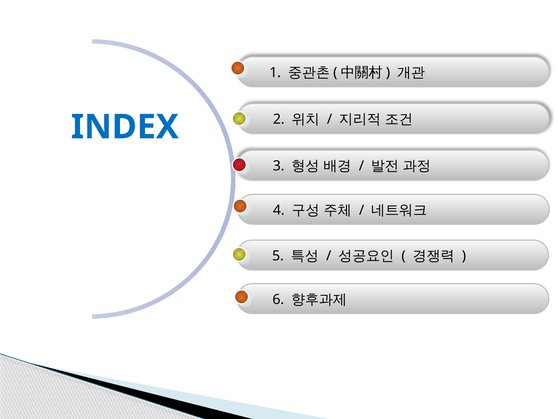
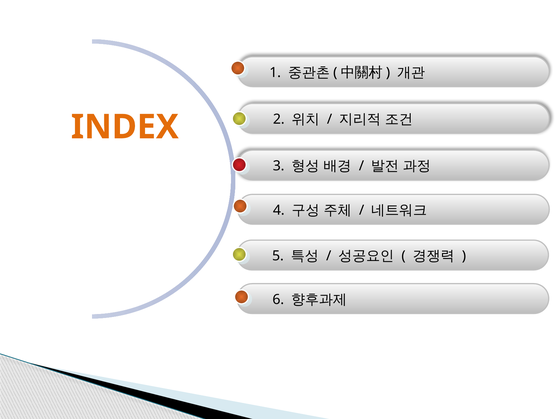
INDEX colour: blue -> orange (125, 127)
